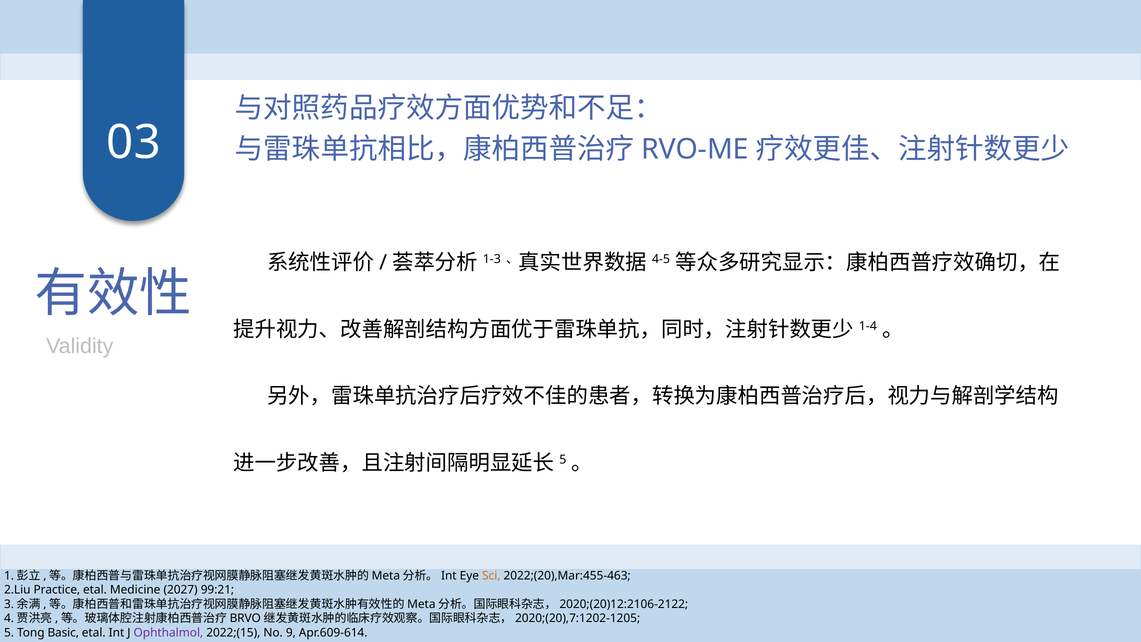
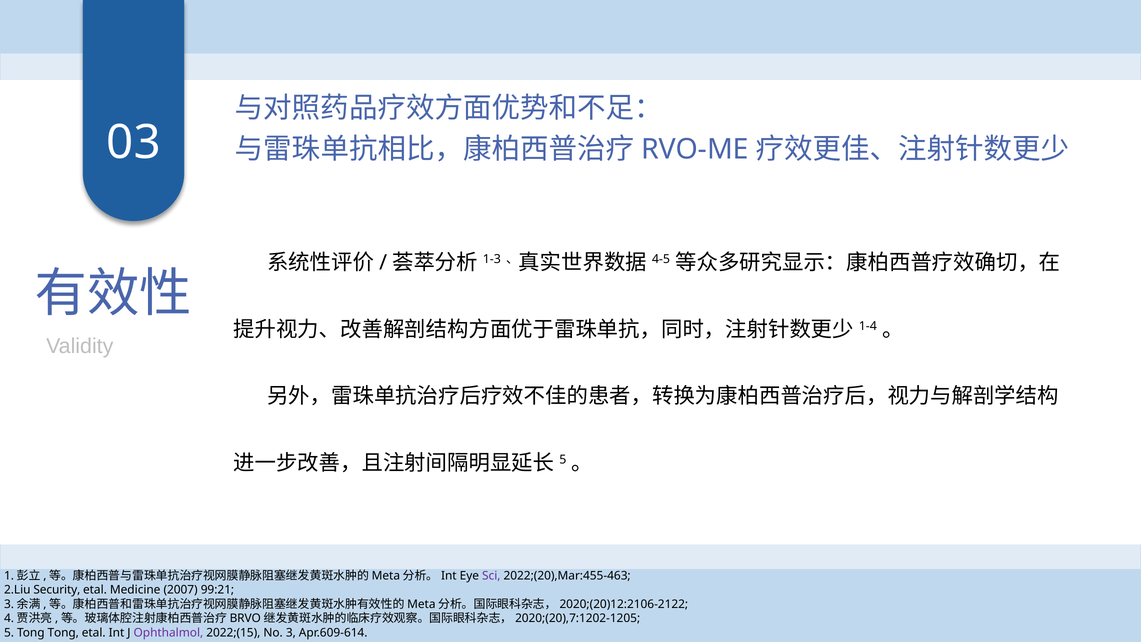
Sci colour: orange -> purple (491, 575)
Practice: Practice -> Security (57, 590)
2027: 2027 -> 2007 (181, 590)
Tong Basic: Basic -> Tong (63, 633)
9: 9 -> 3 (291, 633)
